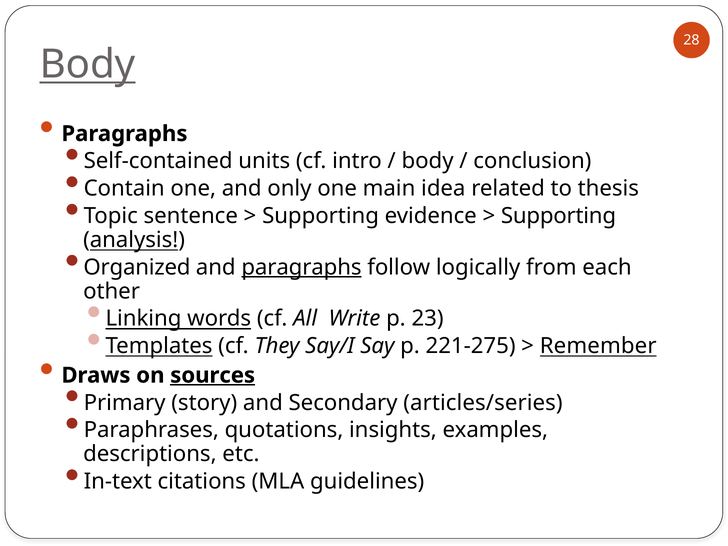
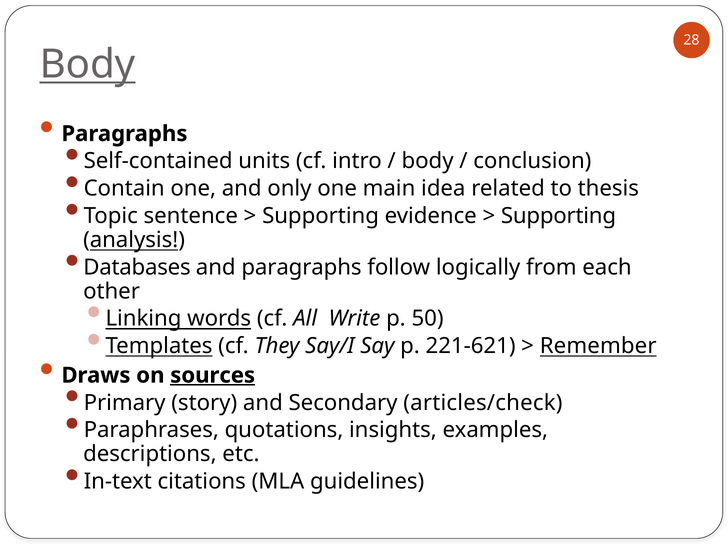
Organized: Organized -> Databases (137, 267)
paragraphs underline: present -> none (301, 267)
23: 23 -> 50 (428, 319)
221-275: 221-275 -> 221-621 (471, 346)
articles/series: articles/series -> articles/check (483, 403)
